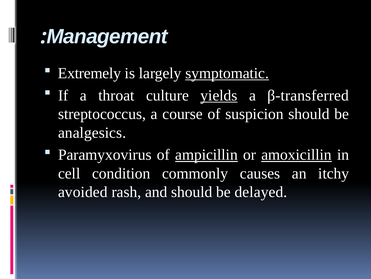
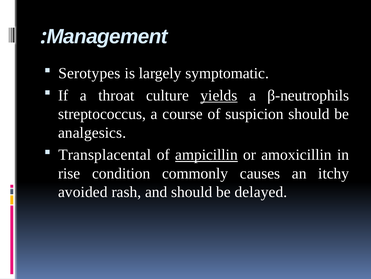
Extremely: Extremely -> Serotypes (89, 73)
symptomatic underline: present -> none (227, 73)
β-transferred: β-transferred -> β-neutrophils (308, 95)
Paramyxovirus: Paramyxovirus -> Transplacental (105, 154)
amoxicillin underline: present -> none (297, 154)
cell: cell -> rise (69, 173)
